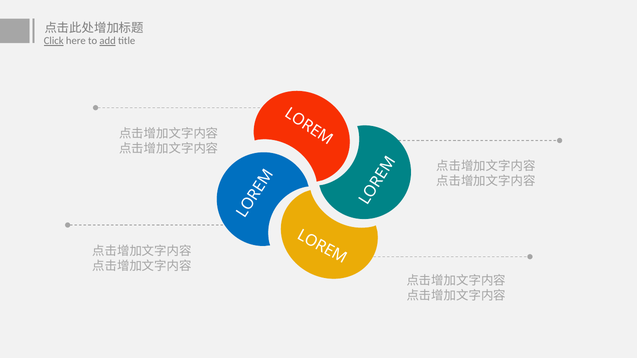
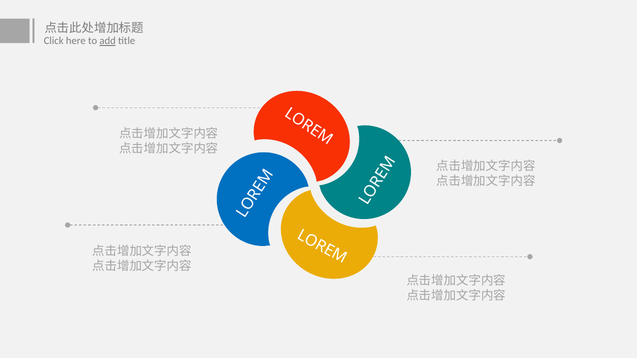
Click underline: present -> none (54, 41)
